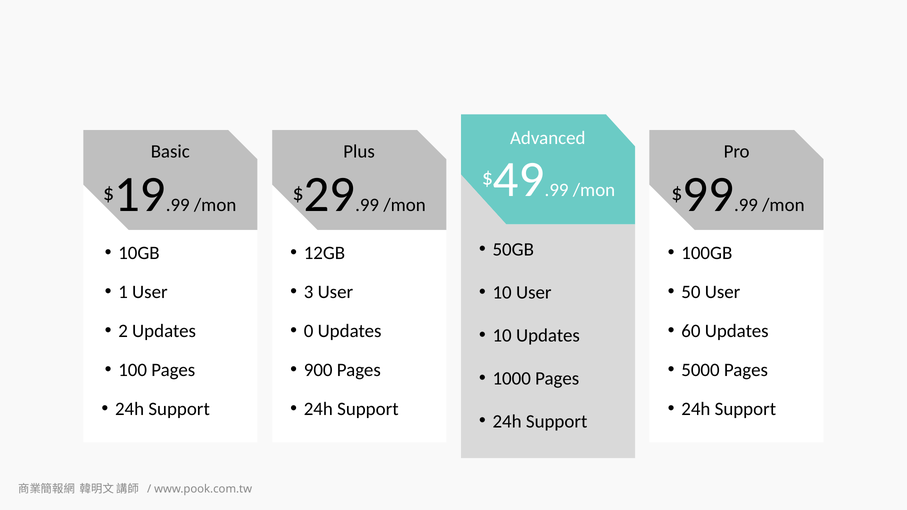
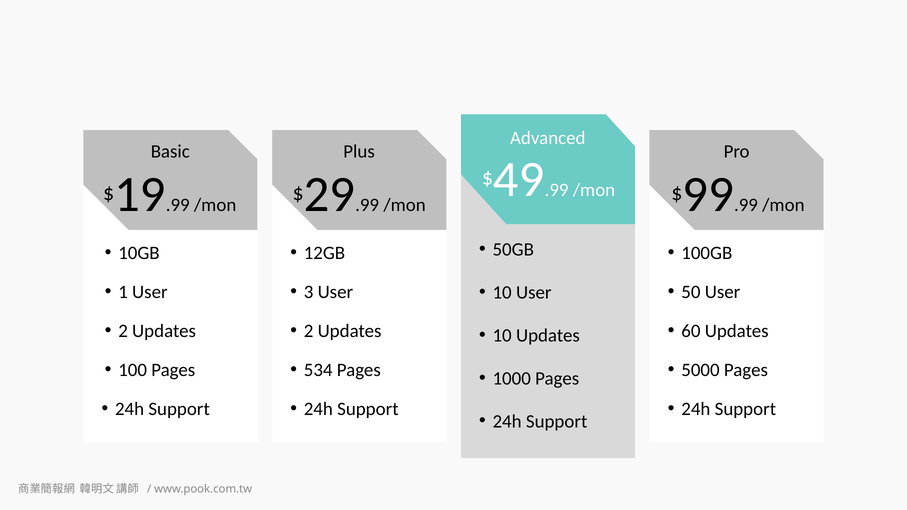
0: 0 -> 2 (309, 331)
900: 900 -> 534 (318, 370)
